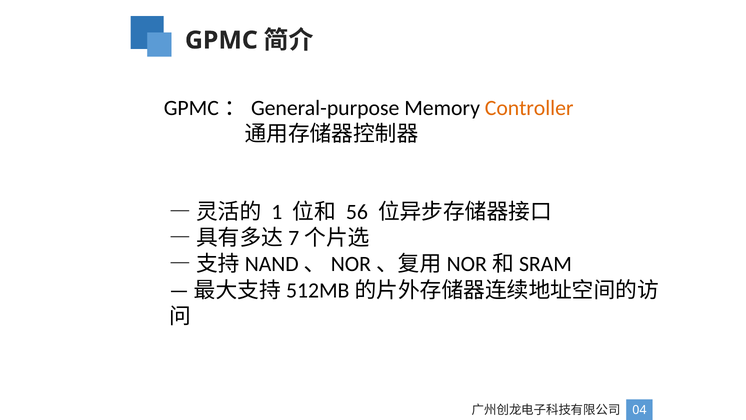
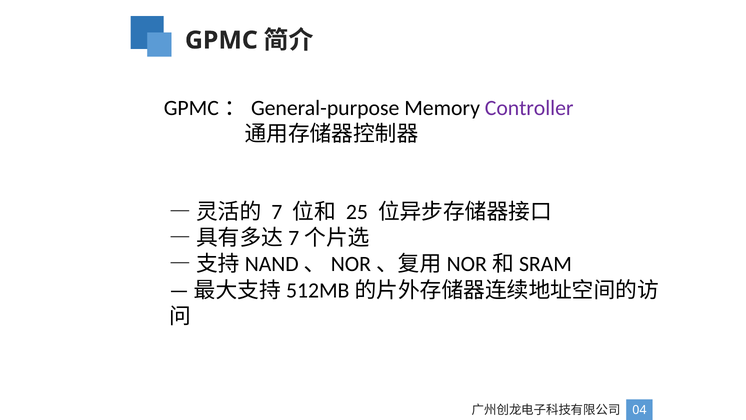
Controller colour: orange -> purple (529, 108)
1: 1 -> 7 (277, 212)
56: 56 -> 25 (357, 212)
